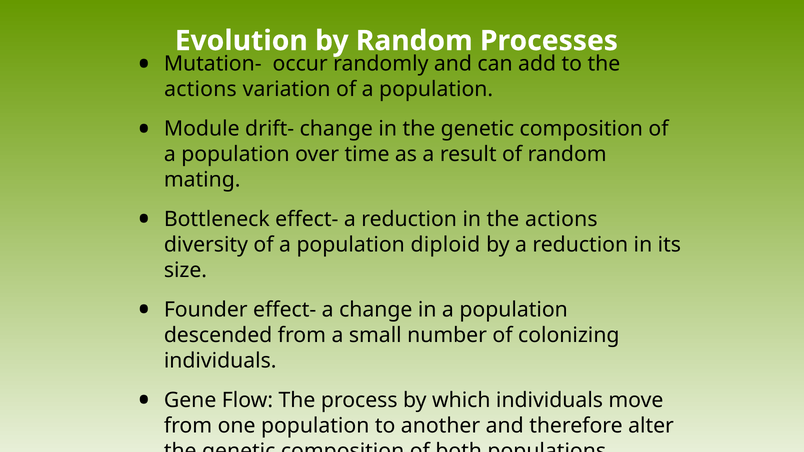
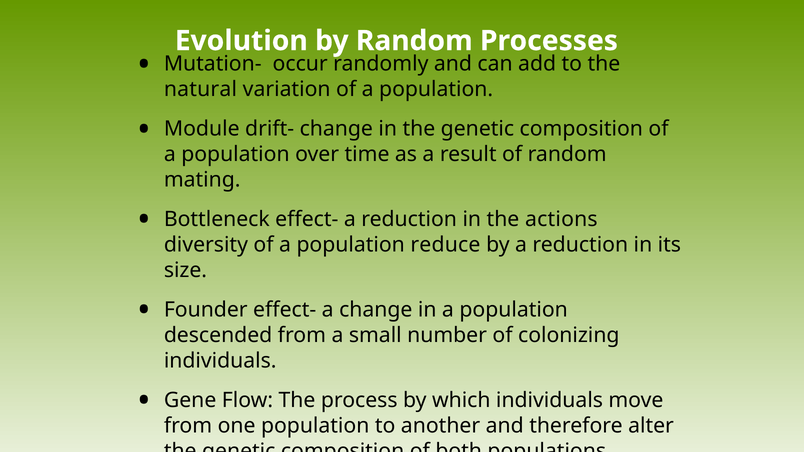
actions: actions -> natural (200, 89)
diploid: diploid -> reduce (445, 245)
